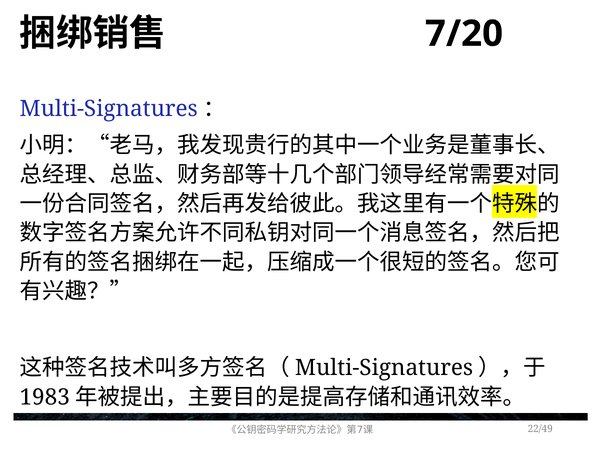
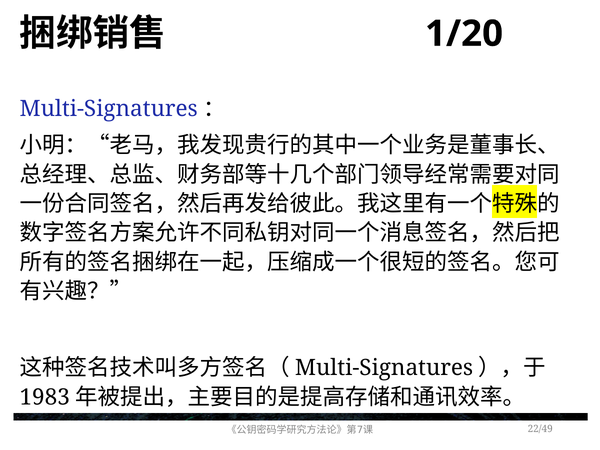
7/20: 7/20 -> 1/20 (464, 34)
